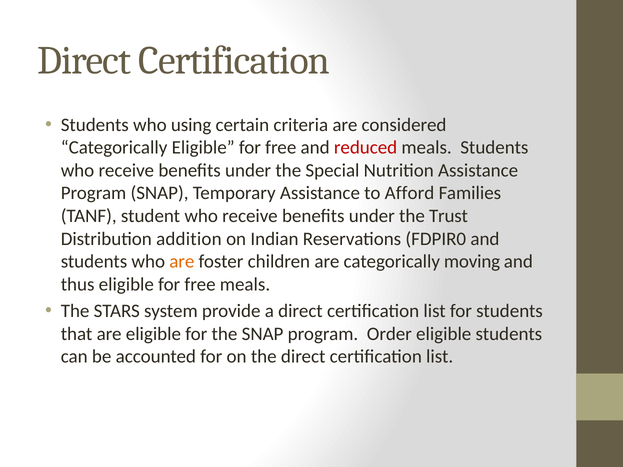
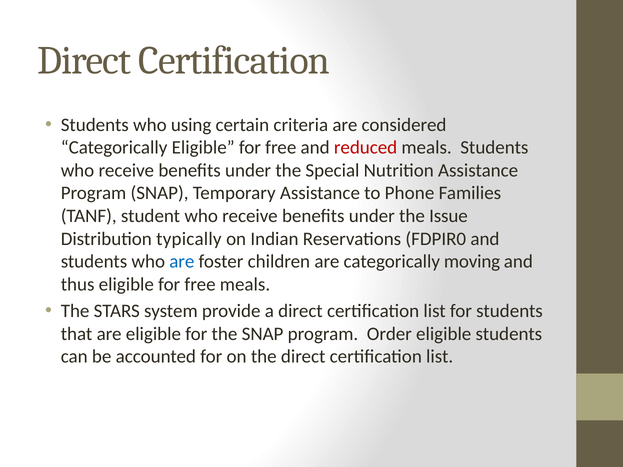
Afford: Afford -> Phone (410, 193)
Trust: Trust -> Issue (448, 216)
addition: addition -> typically (189, 239)
are colour: orange -> blue (182, 262)
